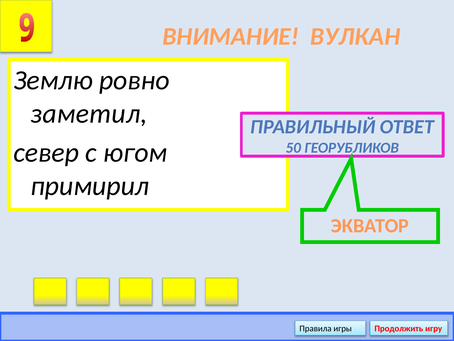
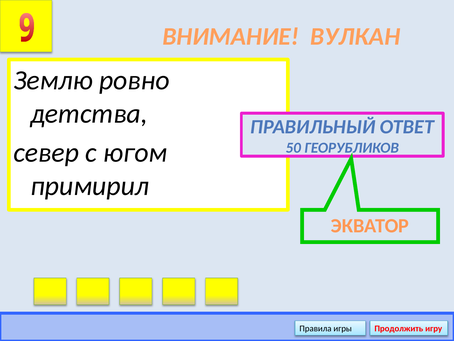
заметил: заметил -> детства (89, 114)
